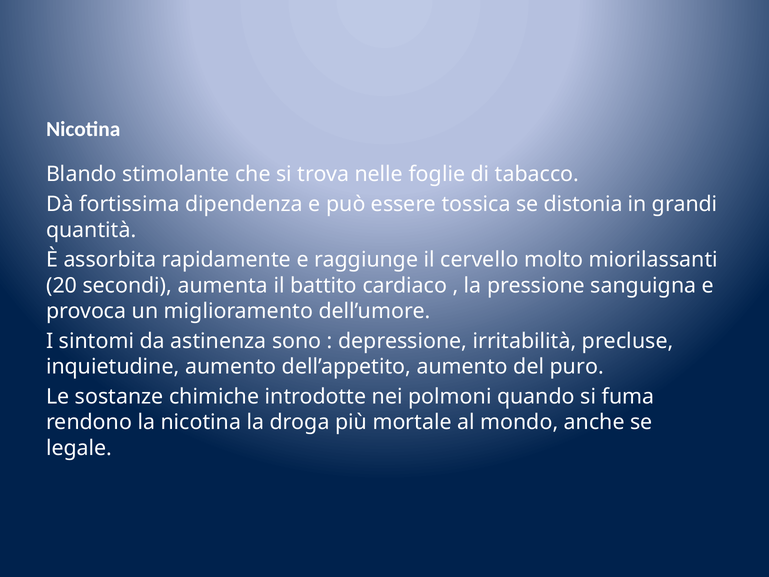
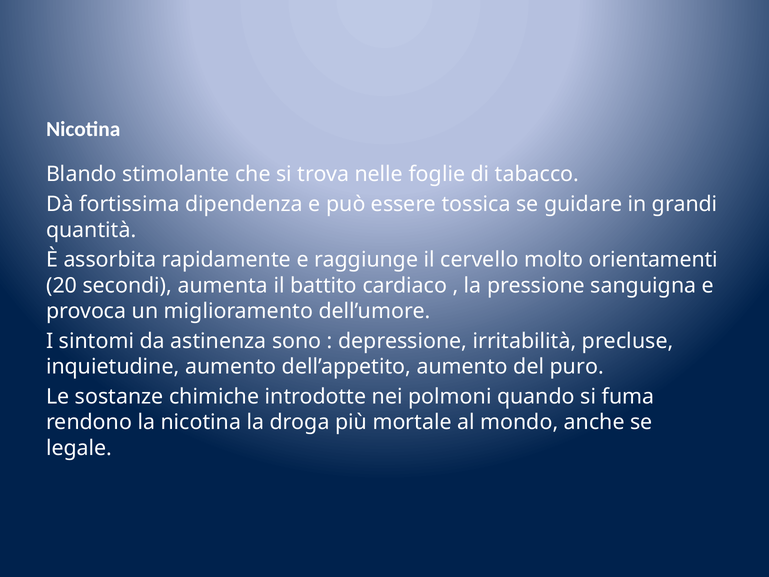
distonia: distonia -> guidare (583, 204)
miorilassanti: miorilassanti -> orientamenti (653, 260)
